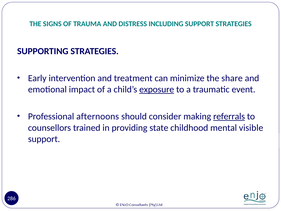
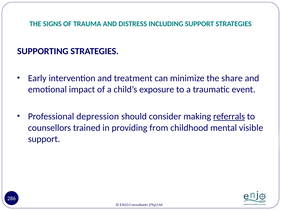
exposure underline: present -> none (157, 89)
afternoons: afternoons -> depression (98, 116)
state: state -> from (159, 128)
